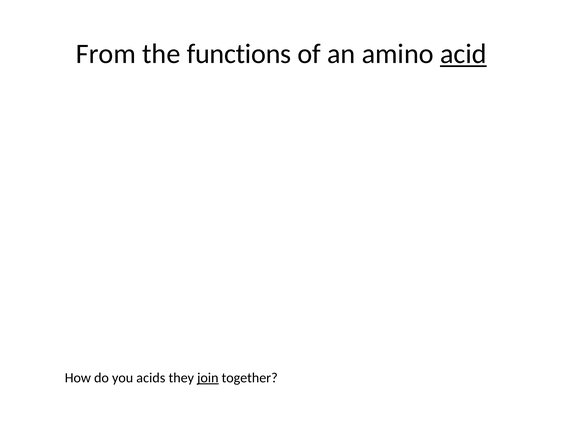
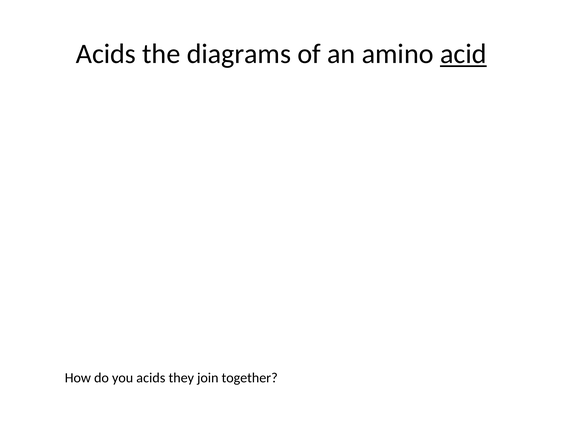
From: From -> Acids (106, 54)
functions: functions -> diagrams (239, 54)
join underline: present -> none (208, 378)
